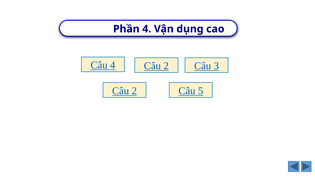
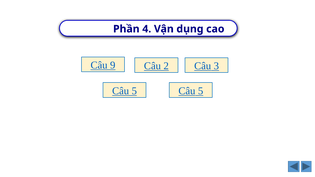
Câu 4: 4 -> 9 (113, 65)
2: 2 -> 5 (134, 91)
